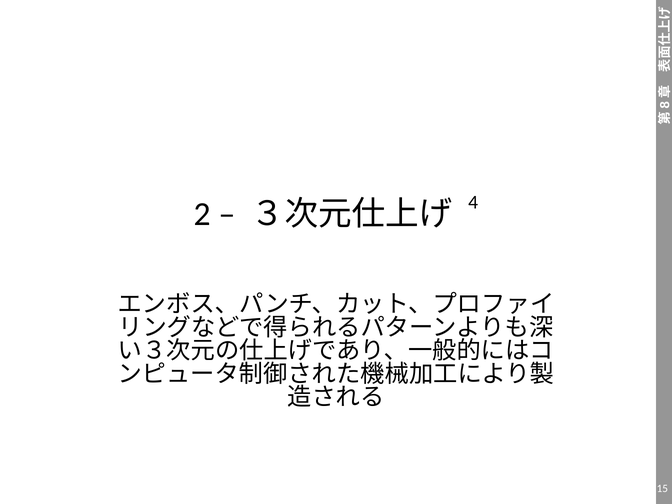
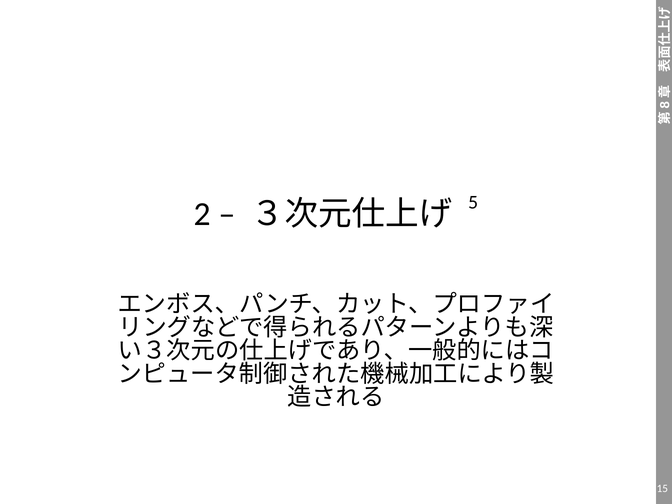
4: 4 -> 5 (473, 202)
